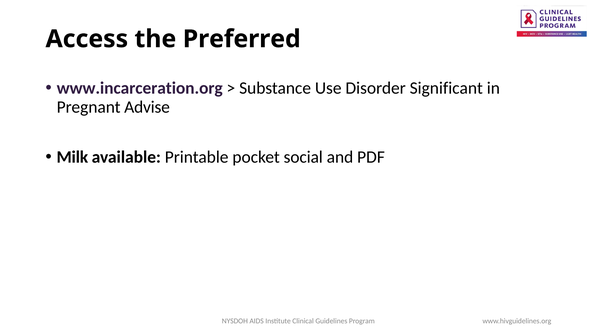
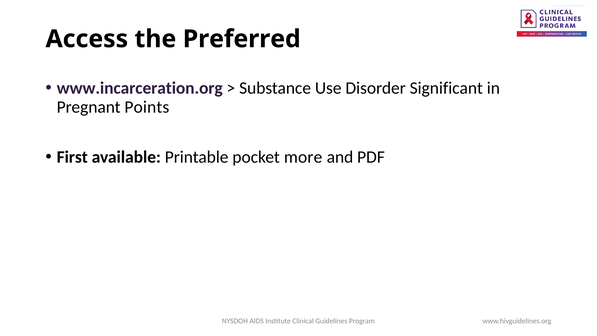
Advise: Advise -> Points (147, 107)
Milk: Milk -> First (72, 157)
social: social -> more (303, 157)
